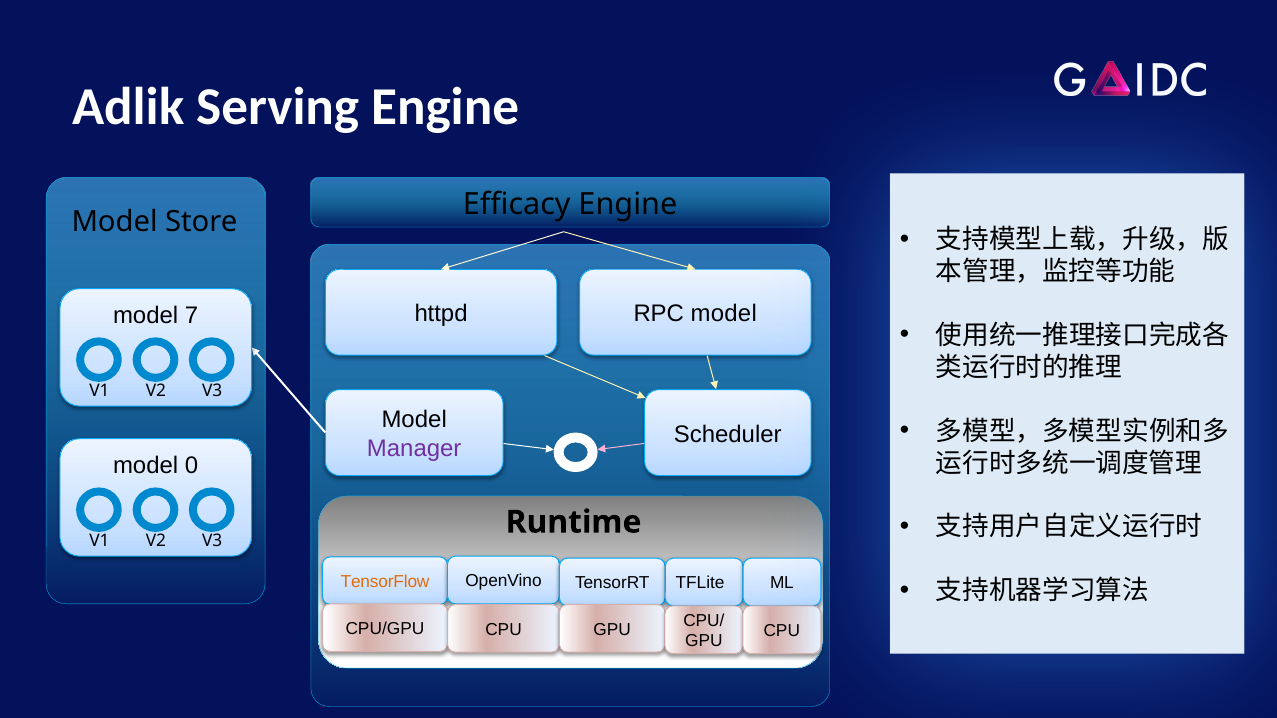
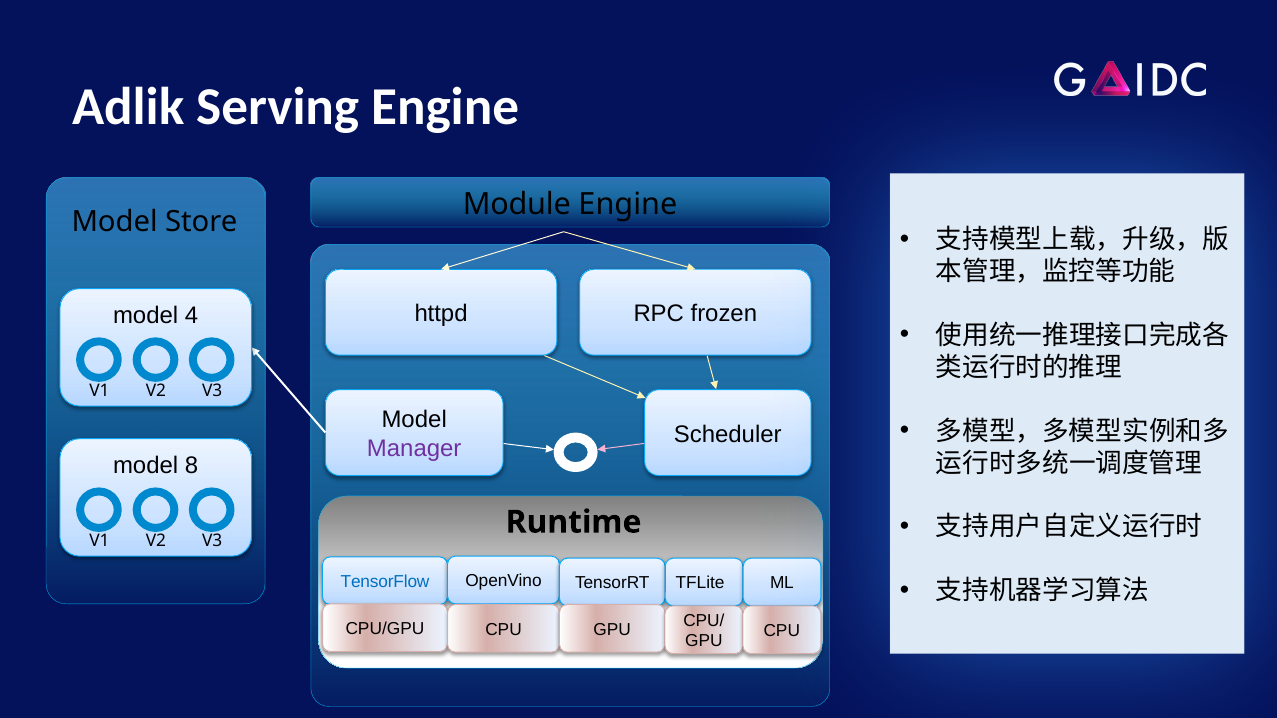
Efficacy: Efficacy -> Module (517, 205)
RPC model: model -> frozen (724, 314)
7: 7 -> 4 (192, 316)
0: 0 -> 8 (192, 466)
TensorFlow colour: orange -> blue (385, 582)
